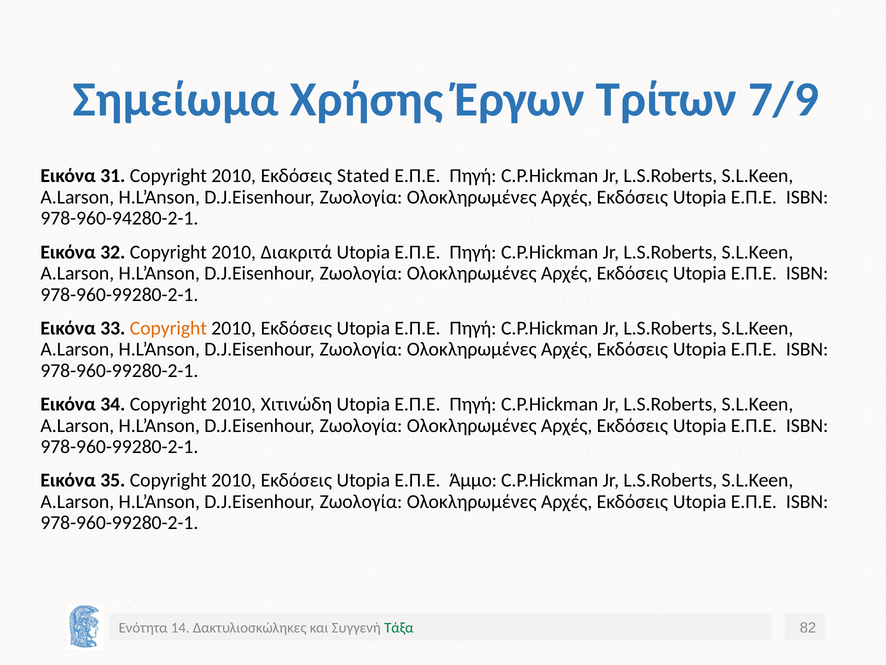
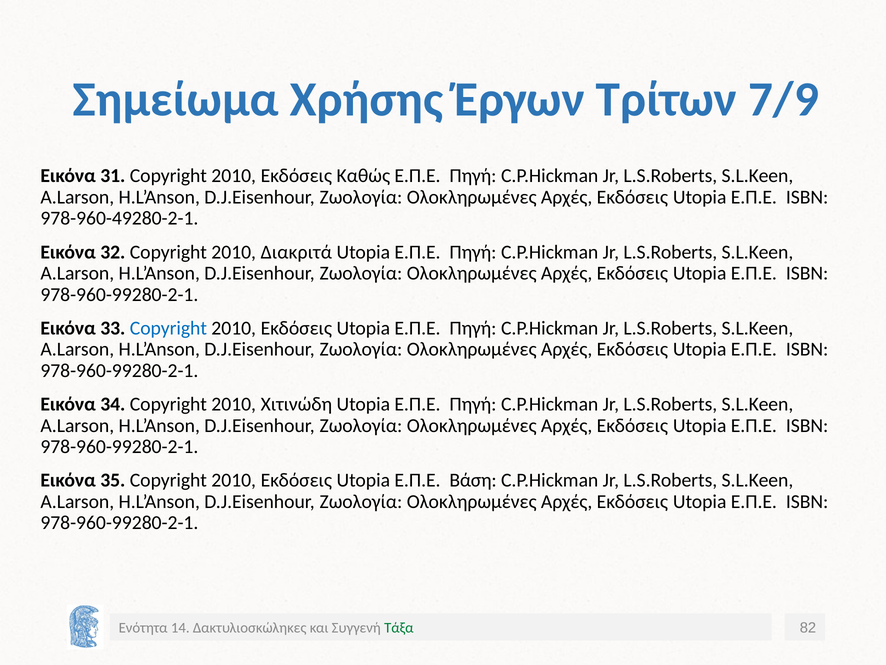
Stated: Stated -> Καθώς (363, 176)
978-960-94280-2-1: 978-960-94280-2-1 -> 978-960-49280-2-1 (119, 218)
Copyright colour: orange -> blue (168, 328)
Άμμο: Άμμο -> Βάση (473, 480)
